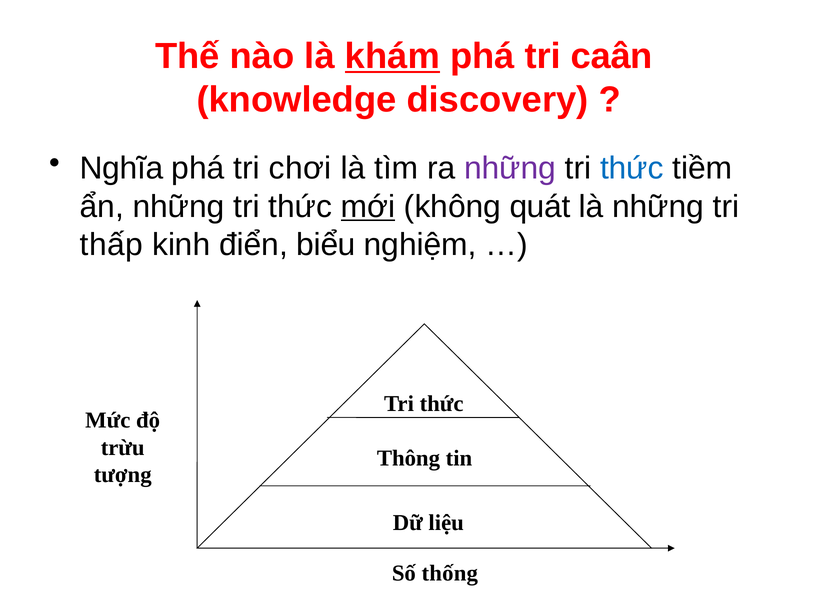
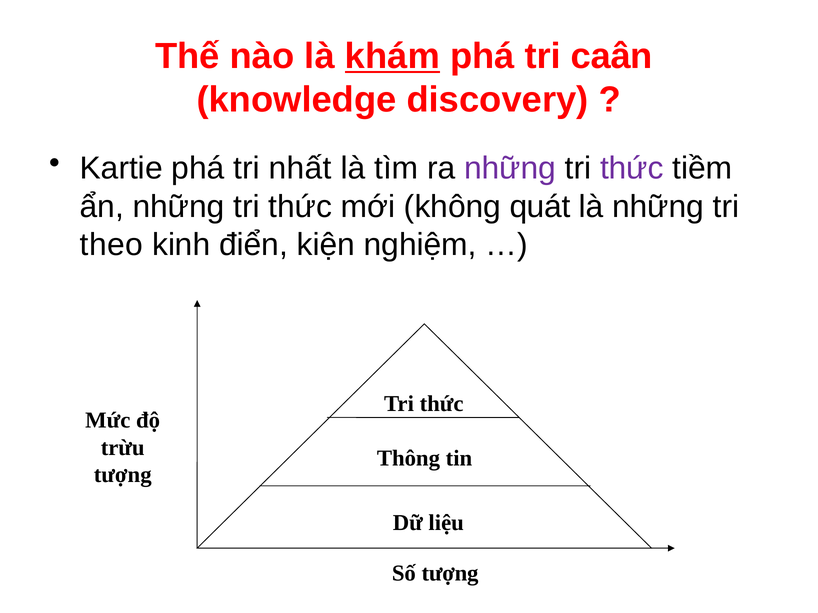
Nghĩa: Nghĩa -> Kartie (121, 169)
chơi: chơi -> nhất (300, 169)
thức colour: blue -> purple (632, 169)
mới underline: present -> none (368, 207)
thấp: thấp -> theo (111, 245)
biểu: biểu -> kiện (326, 245)
Số thống: thống -> tượng (450, 574)
